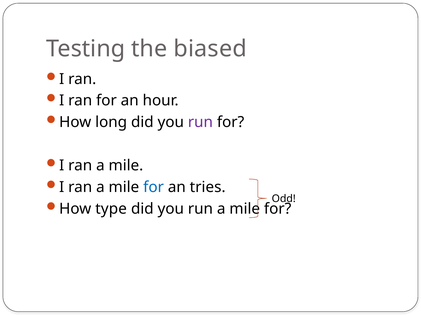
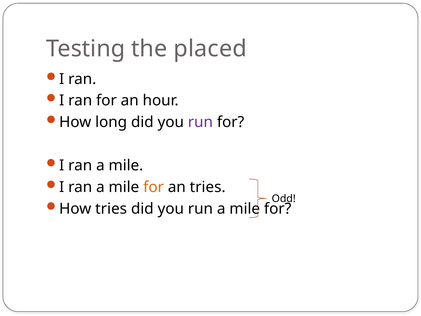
biased: biased -> placed (210, 49)
for colour: blue -> orange (154, 187)
How type: type -> tries (111, 209)
